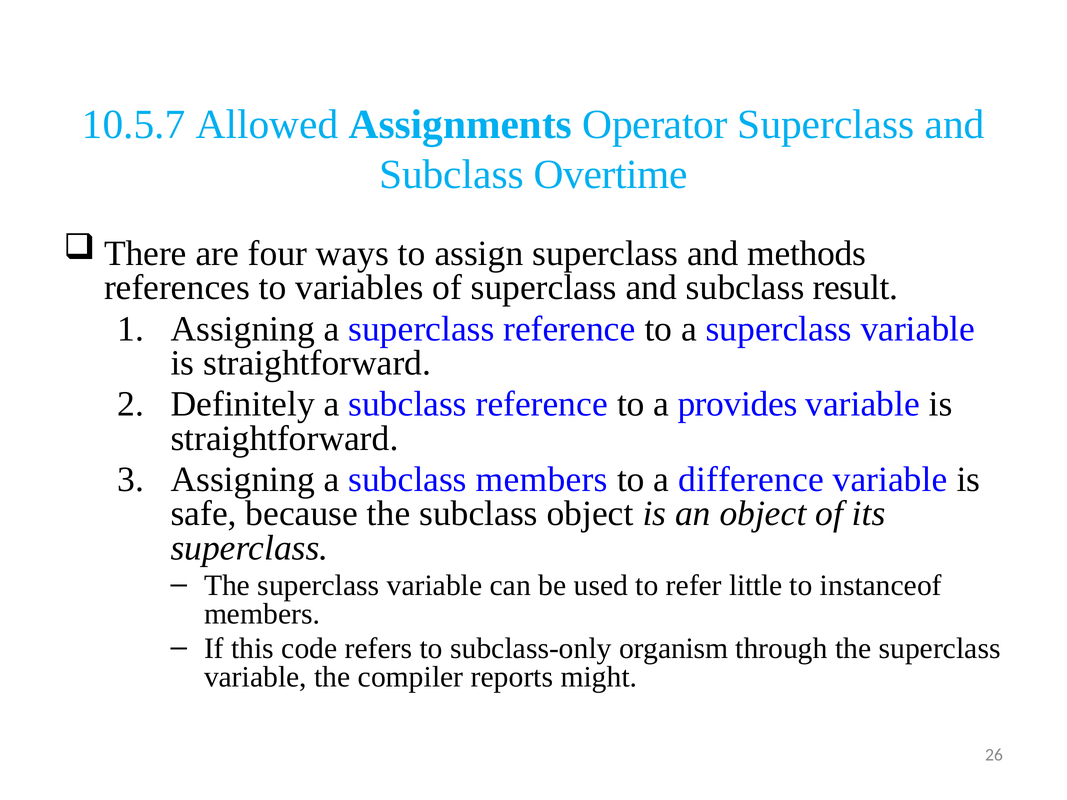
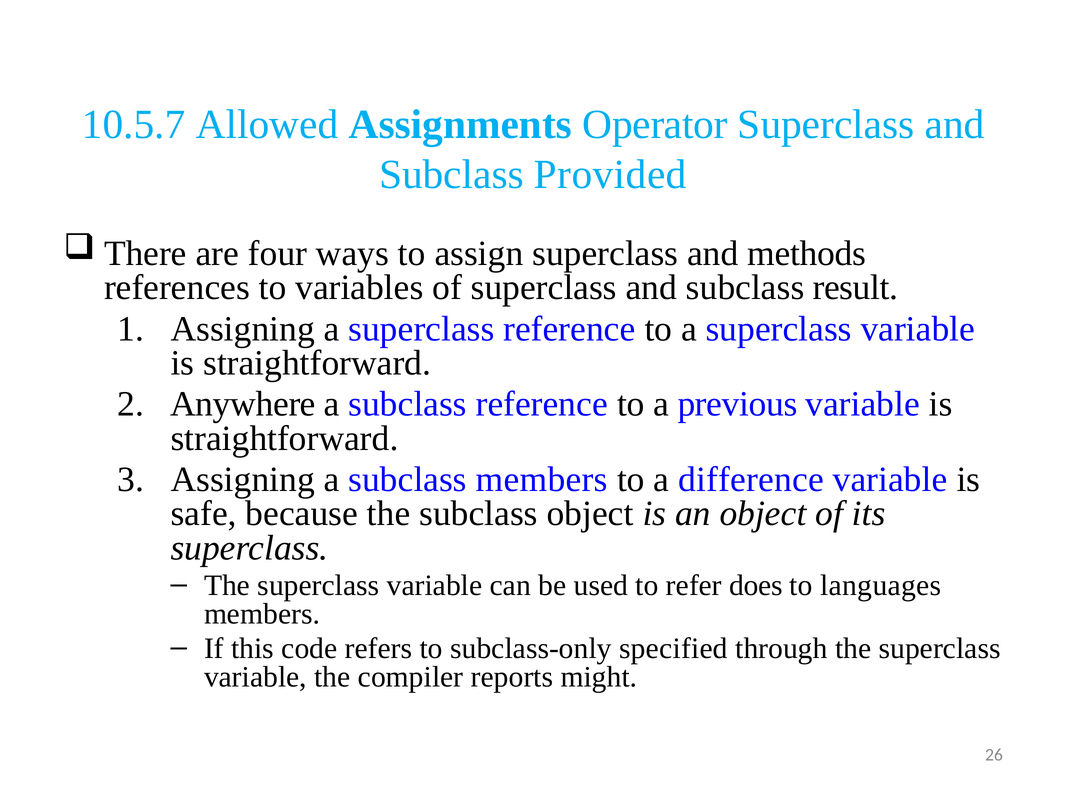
Overtime: Overtime -> Provided (610, 174)
Definitely: Definitely -> Anywhere (243, 404)
provides: provides -> previous (738, 404)
little: little -> does (756, 586)
instanceof: instanceof -> languages (881, 586)
organism: organism -> specified (673, 648)
